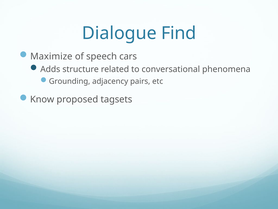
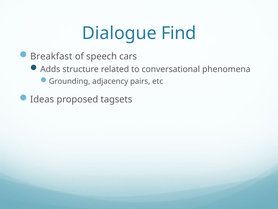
Maximize: Maximize -> Breakfast (51, 56)
Know: Know -> Ideas (42, 99)
